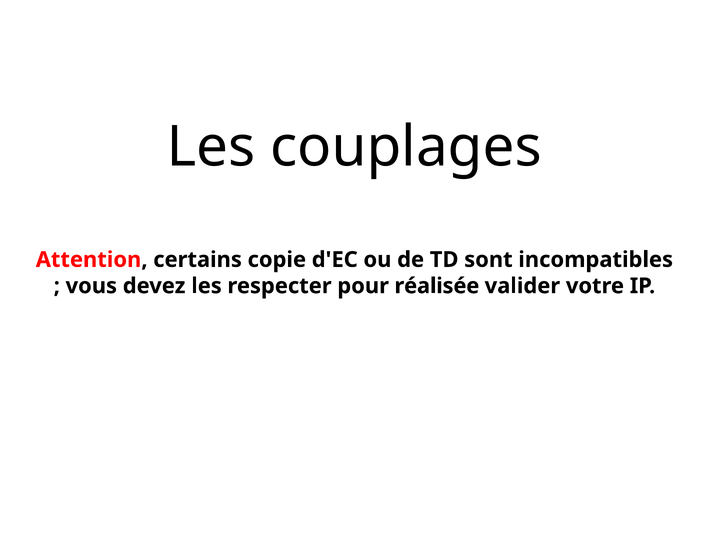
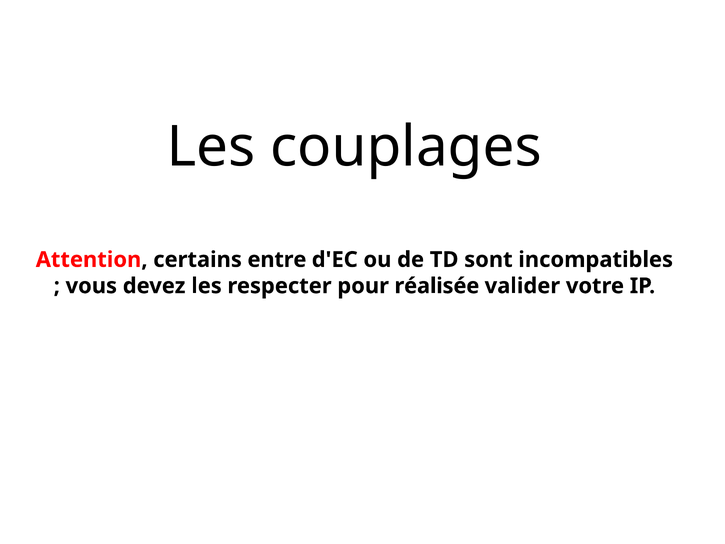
copie: copie -> entre (277, 260)
